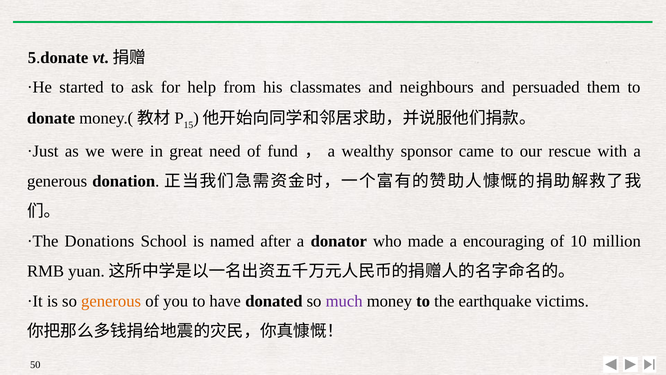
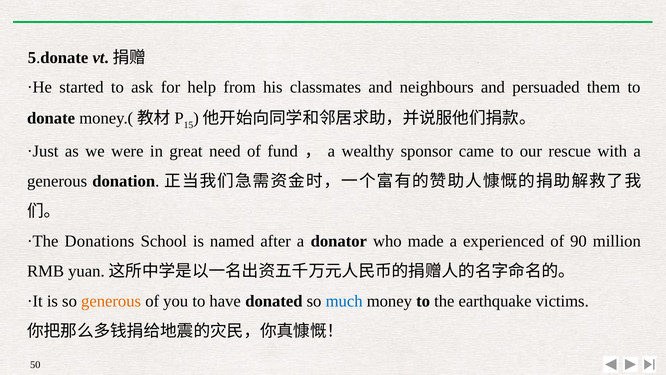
encouraging: encouraging -> experienced (504, 241)
10: 10 -> 90 (578, 241)
much colour: purple -> blue (344, 301)
